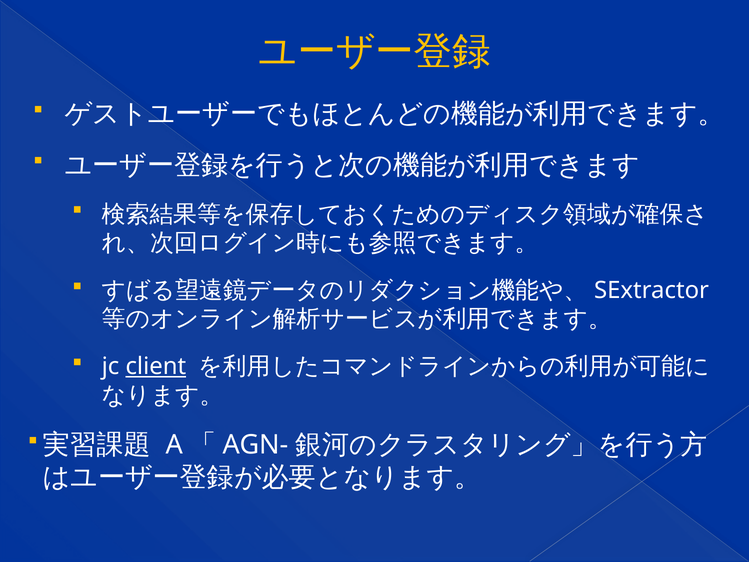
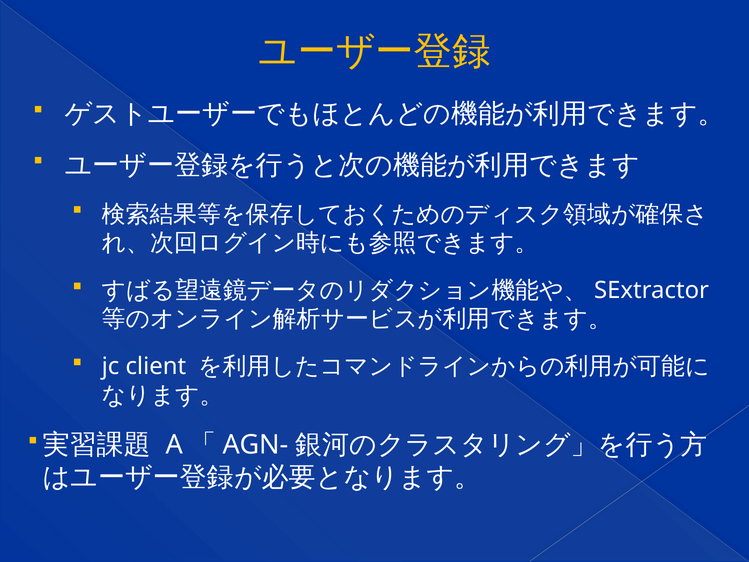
client underline: present -> none (156, 366)
